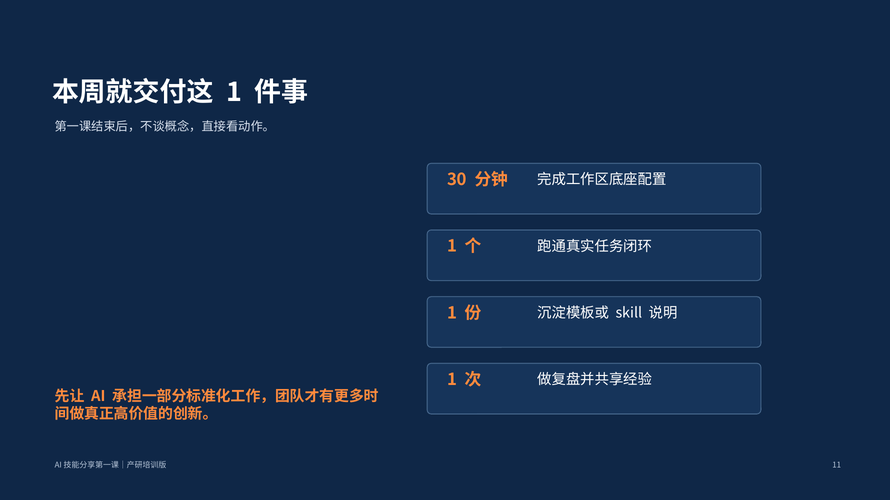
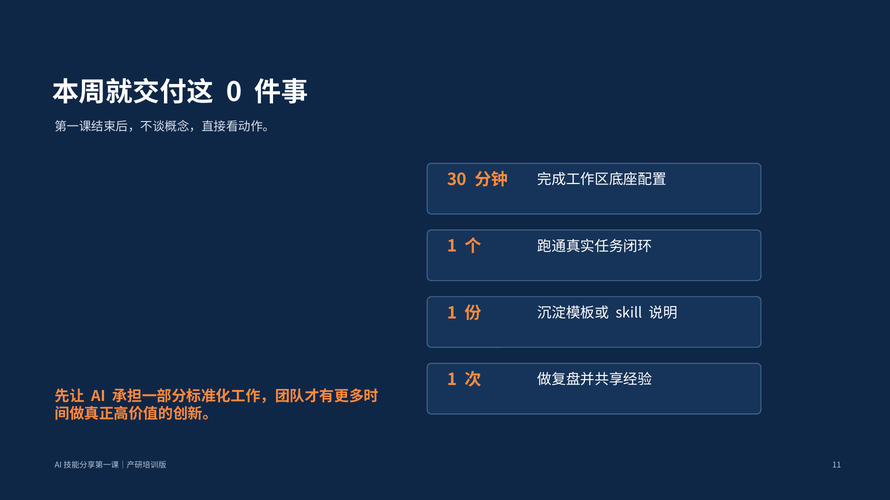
1: 1 -> 0 (234, 92)
